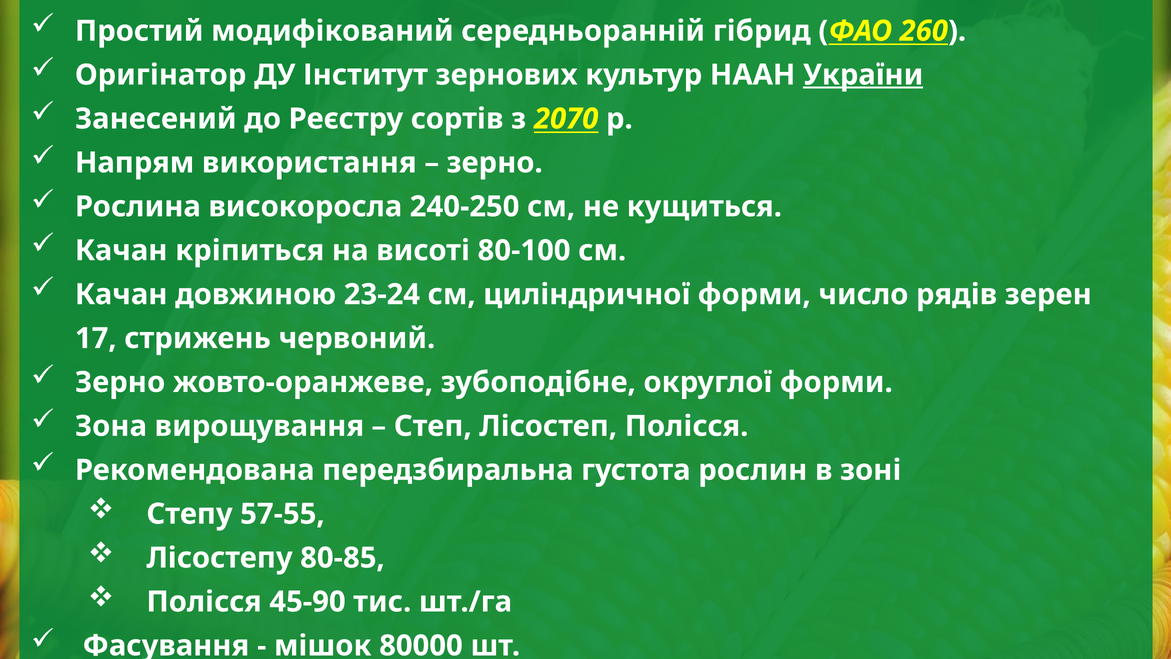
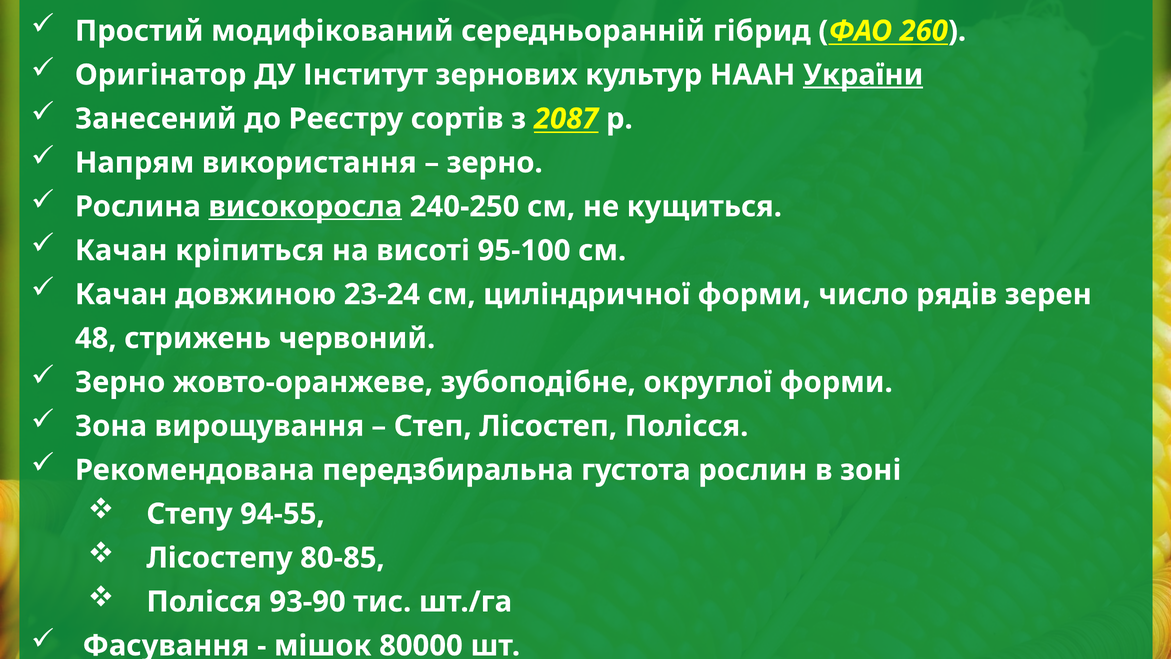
2070: 2070 -> 2087 (566, 119)
високоросла underline: none -> present (305, 207)
80-100: 80-100 -> 95-100 (524, 250)
17: 17 -> 48 (96, 338)
57-55: 57-55 -> 94-55 (282, 514)
45-90: 45-90 -> 93-90 (308, 602)
